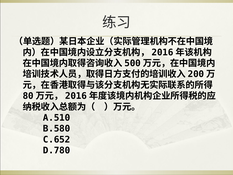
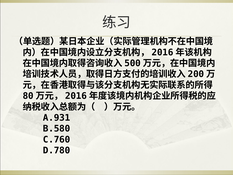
A.510: A.510 -> A.931 (57, 118)
C.652: C.652 -> C.760 (57, 139)
